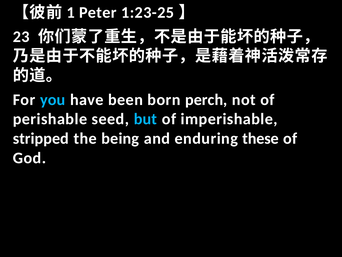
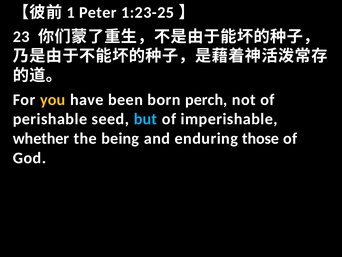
you colour: light blue -> yellow (53, 100)
stripped: stripped -> whether (41, 138)
these: these -> those (261, 138)
